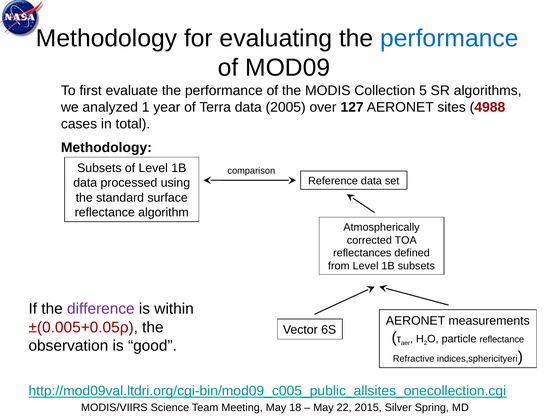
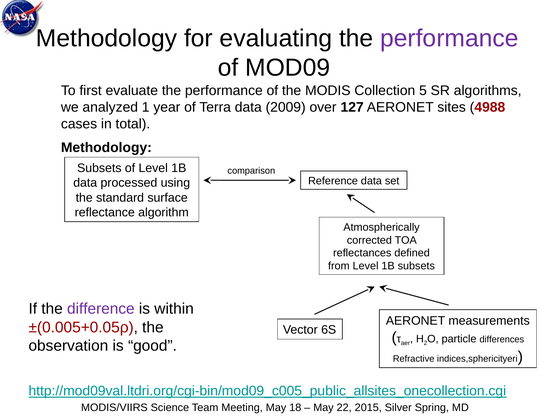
performance colour: blue -> purple (449, 38)
2005: 2005 -> 2009 (286, 107)
particle reflectance: reflectance -> differences (502, 340)
